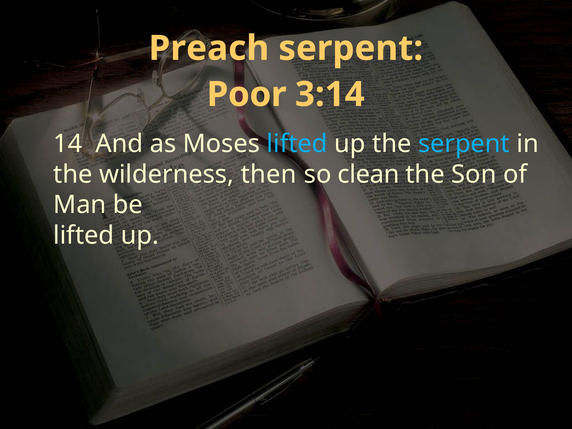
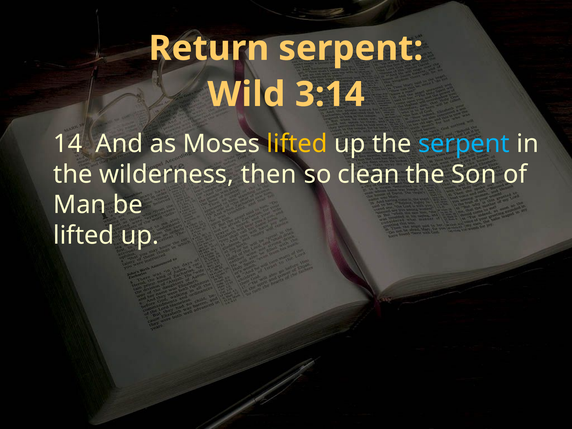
Preach: Preach -> Return (209, 48)
Poor: Poor -> Wild (246, 94)
lifted colour: light blue -> yellow (297, 144)
